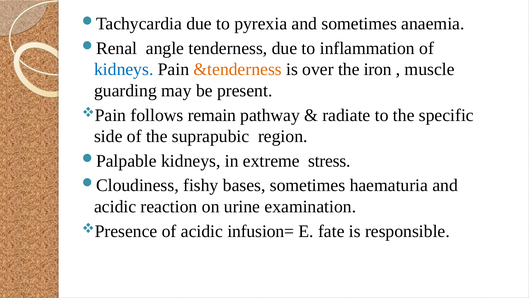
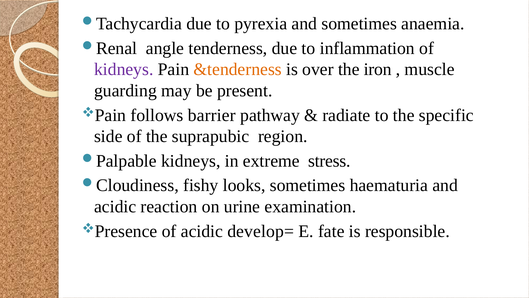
kidneys colour: blue -> purple (124, 69)
remain: remain -> barrier (212, 115)
bases: bases -> looks (244, 185)
infusion=: infusion= -> develop= (261, 231)
